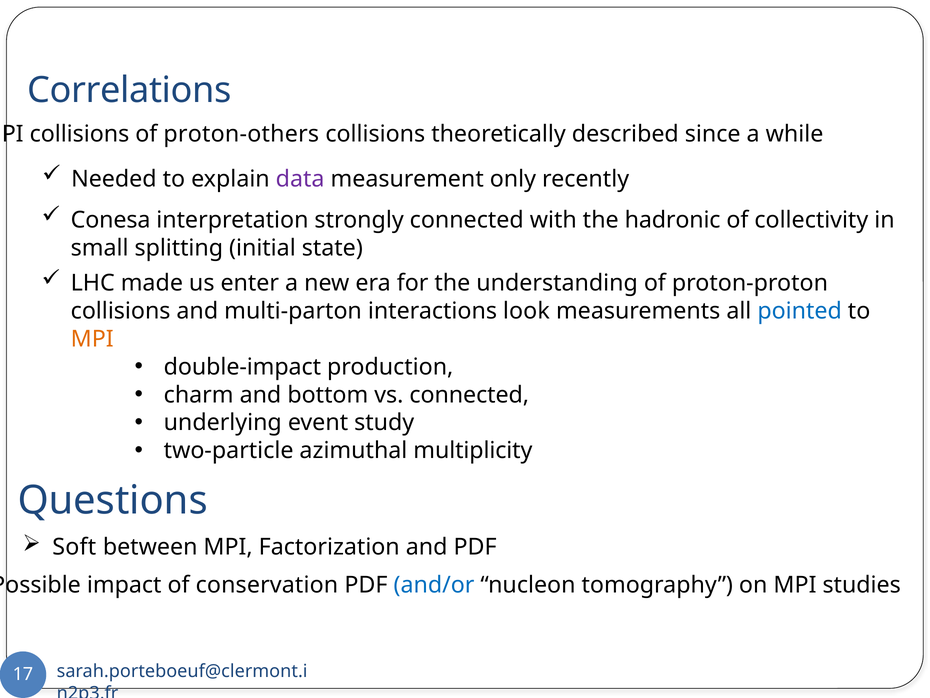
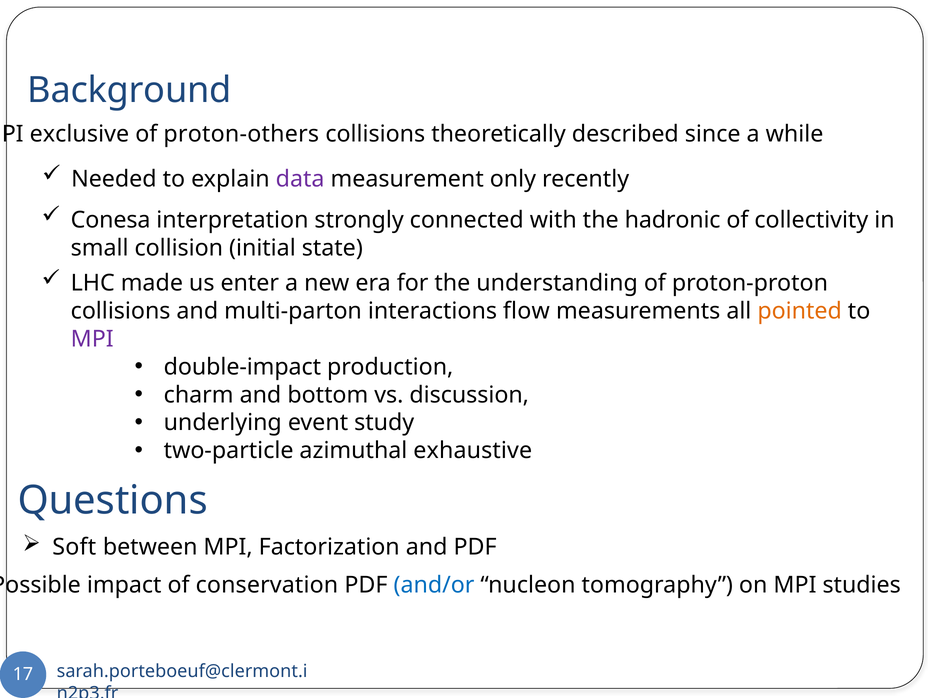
Correlations: Correlations -> Background (129, 90)
collisions: collisions -> exclusive (79, 134)
splitting: splitting -> collision (179, 248)
look: look -> flow (526, 311)
pointed colour: blue -> orange (800, 311)
MPI colour: orange -> purple (92, 339)
vs connected: connected -> discussion (469, 395)
multiplicity: multiplicity -> exhaustive (473, 450)
